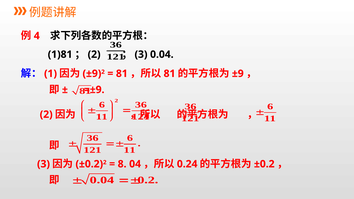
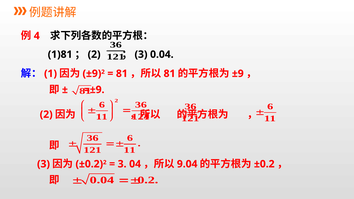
8: 8 -> 3 (122, 164)
0.24: 0.24 -> 9.04 (187, 164)
